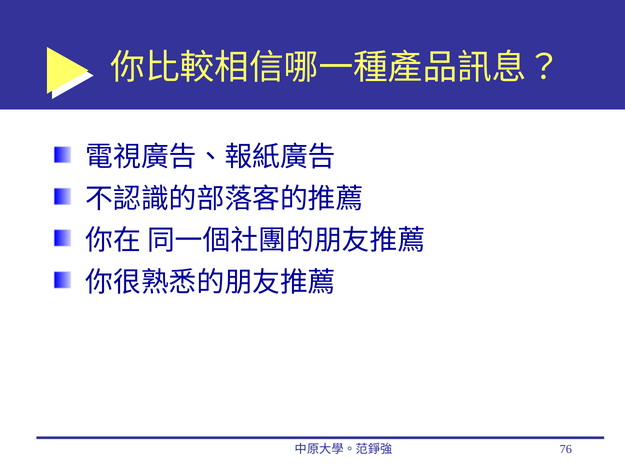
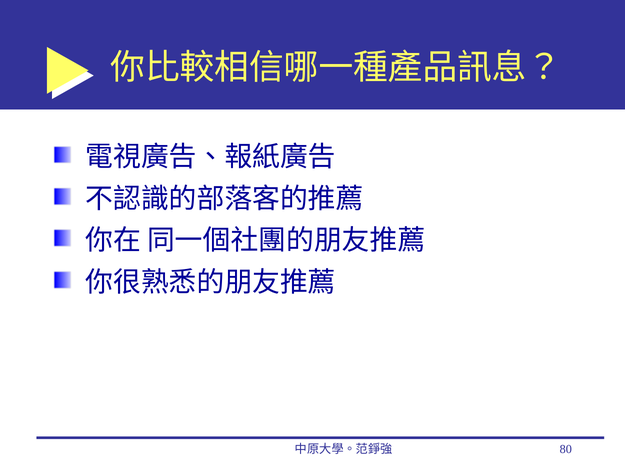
76: 76 -> 80 (566, 449)
